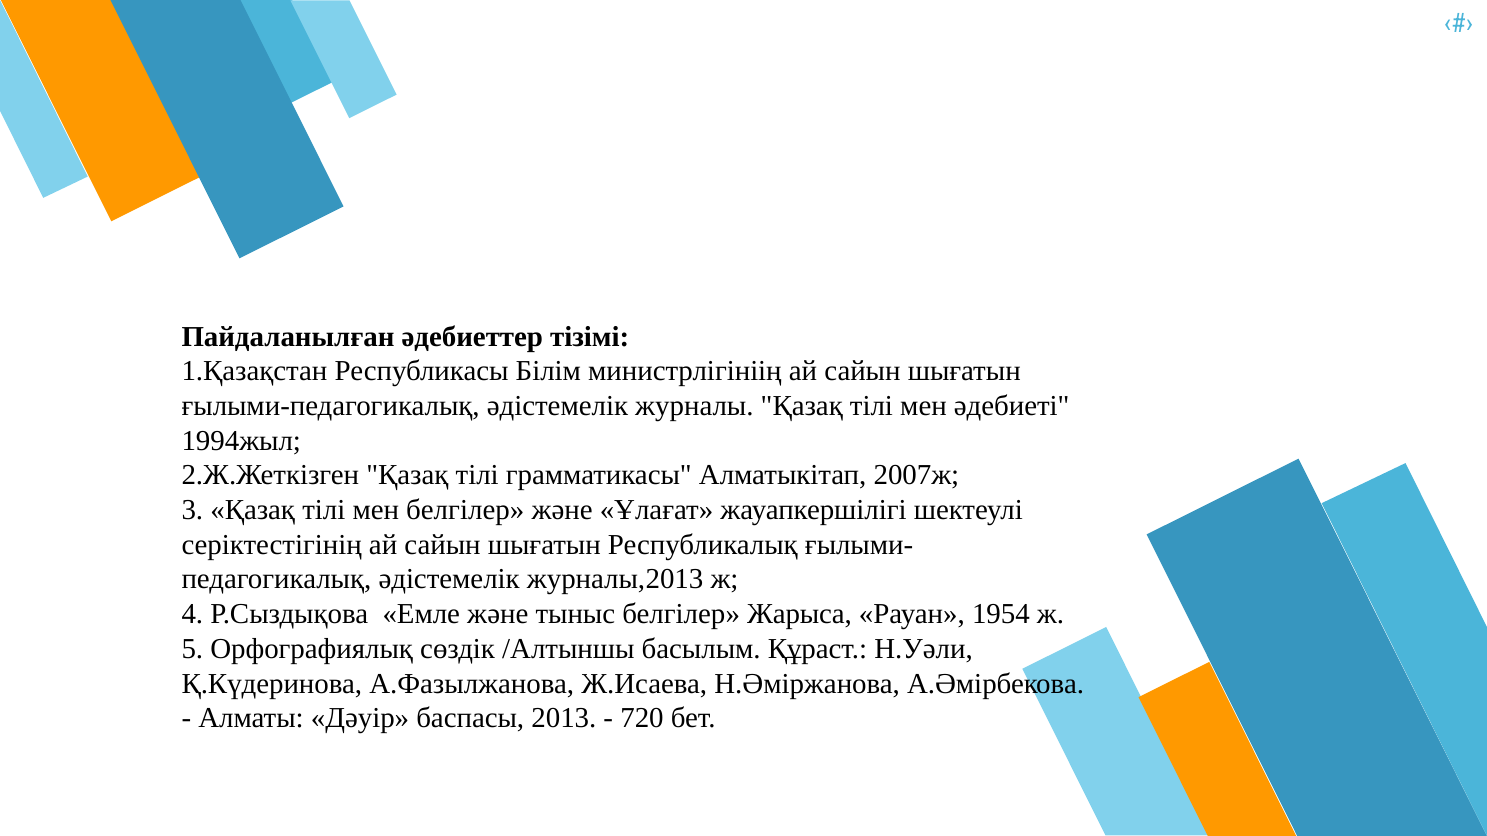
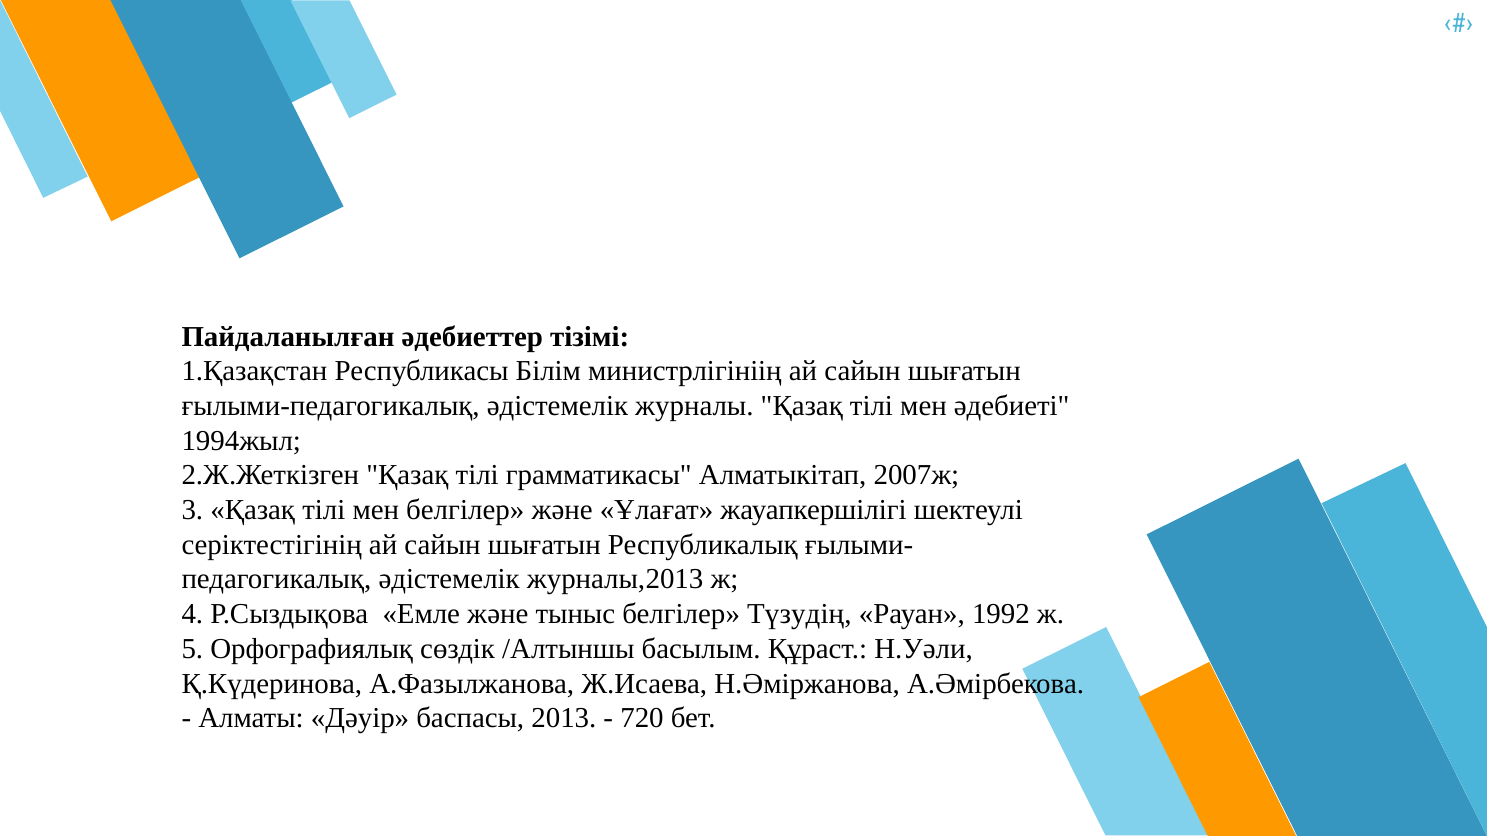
Жарыса: Жарыса -> Түзудің (799, 614)
1954: 1954 -> 1992 (1001, 614)
